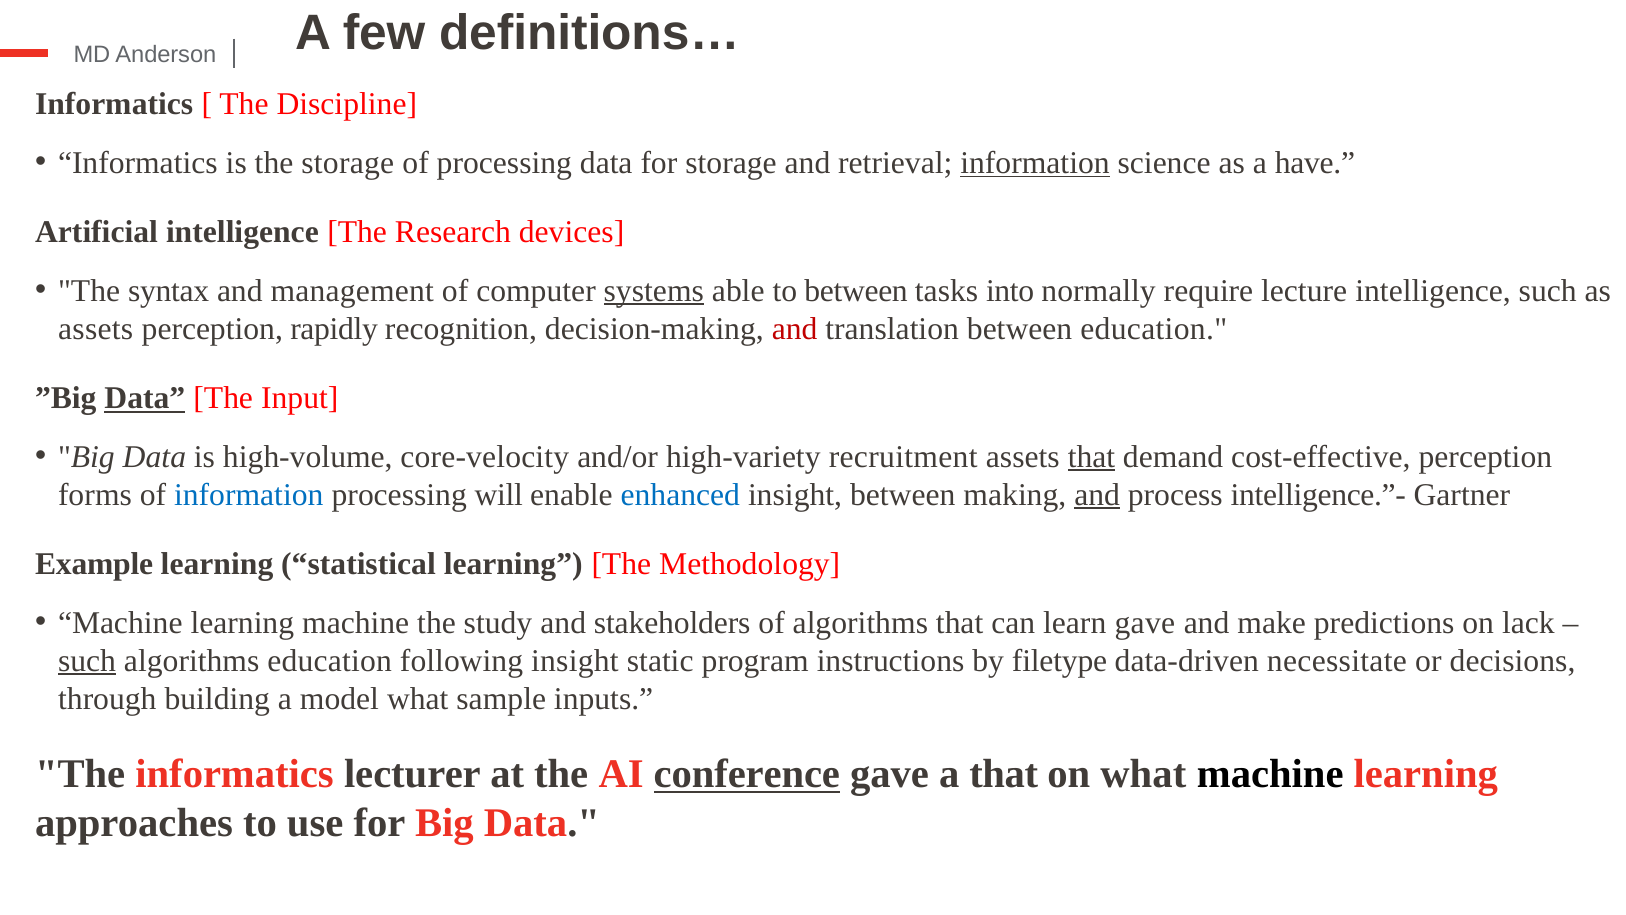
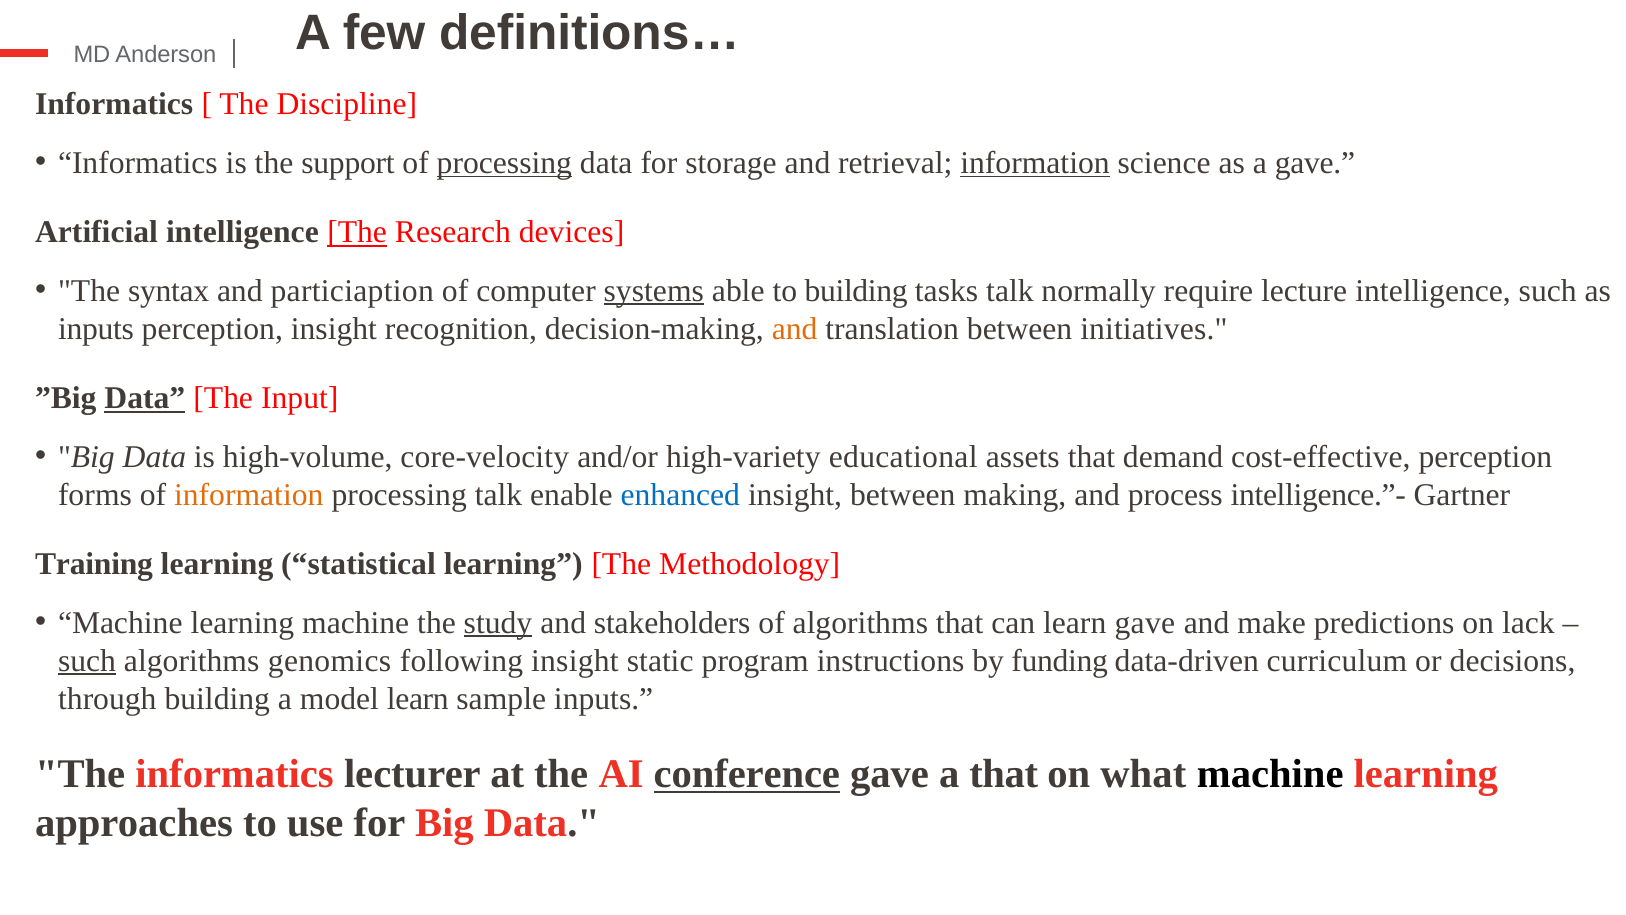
the storage: storage -> support (348, 163)
processing underline: none -> present (504, 163)
a have: have -> gave (1315, 163)
The underline: none -> present (357, 232)
management: management -> particiaption (352, 291)
to between: between -> building (856, 291)
tasks into: into -> talk (1010, 291)
assets: assets -> inputs (96, 329)
perception rapidly: rapidly -> insight (334, 329)
and colour: red -> orange (795, 329)
between education: education -> initiatives (1154, 329)
recruitment: recruitment -> educational (903, 457)
that underline: present -> none (1091, 457)
information colour: blue -> orange (249, 495)
processing will: will -> talk (499, 495)
and underline: present -> none (1097, 495)
Example: Example -> Training (94, 564)
study underline: none -> present (498, 622)
algorithms education: education -> genomics (330, 660)
filetype: filetype -> funding (1060, 660)
necessitate: necessitate -> curriculum (1337, 660)
model what: what -> learn (418, 698)
